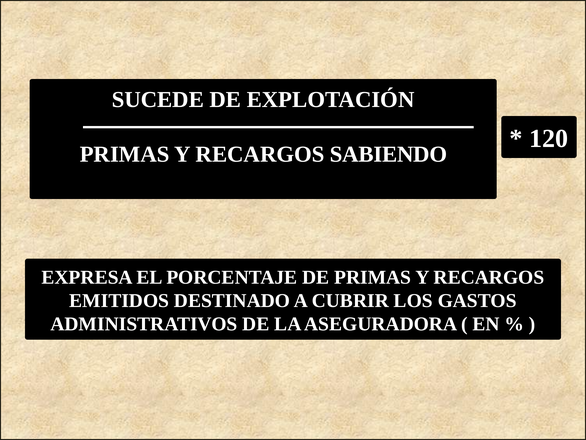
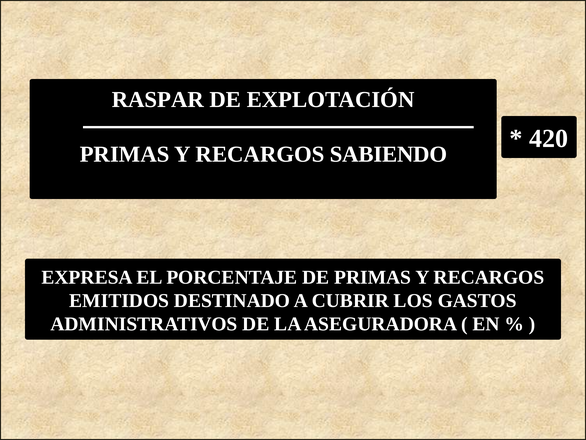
SUCEDE: SUCEDE -> RASPAR (158, 99)
120: 120 -> 420 (549, 139)
